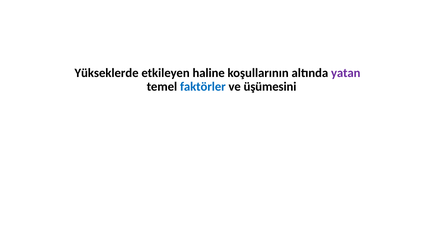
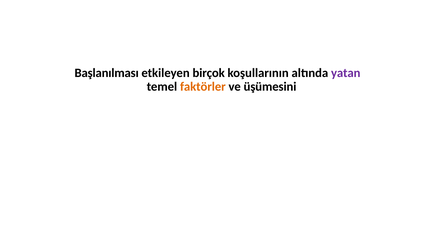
Yükseklerde: Yükseklerde -> Başlanılması (107, 73)
haline: haline -> birçok (209, 73)
faktörler colour: blue -> orange (203, 87)
